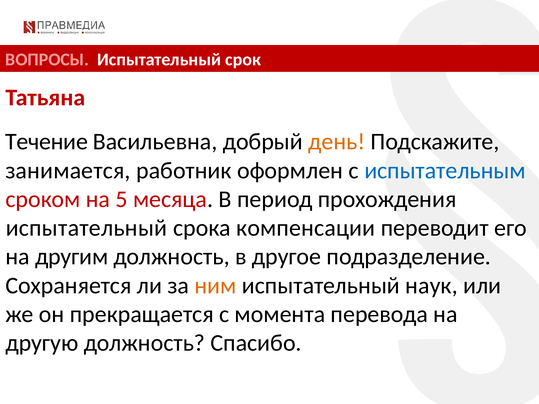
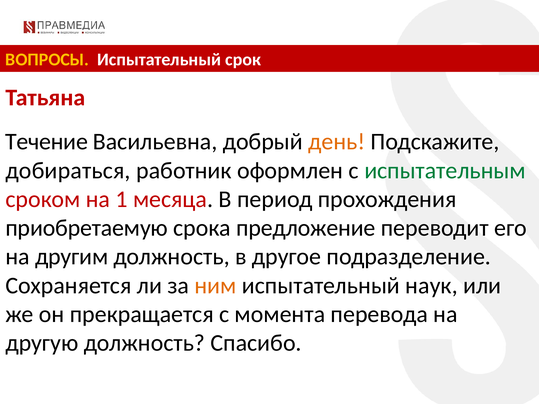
ВОПРОСЫ colour: pink -> yellow (47, 60)
занимается: занимается -> добираться (68, 171)
испытательным colour: blue -> green (445, 171)
5: 5 -> 1 (122, 199)
испытательный: испытательный -> приобретаемую (87, 228)
компенсации: компенсации -> предложение (306, 228)
